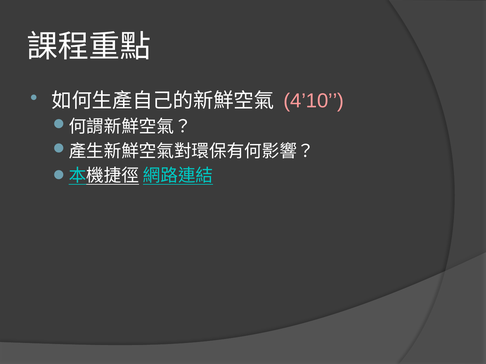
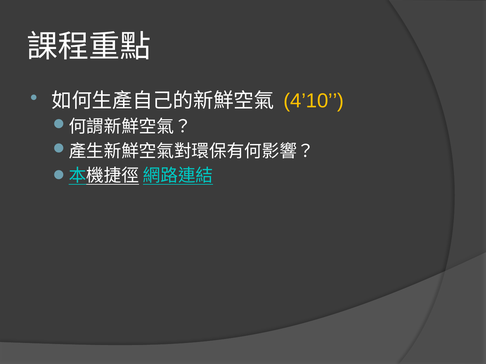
4’10 colour: pink -> yellow (314, 101)
